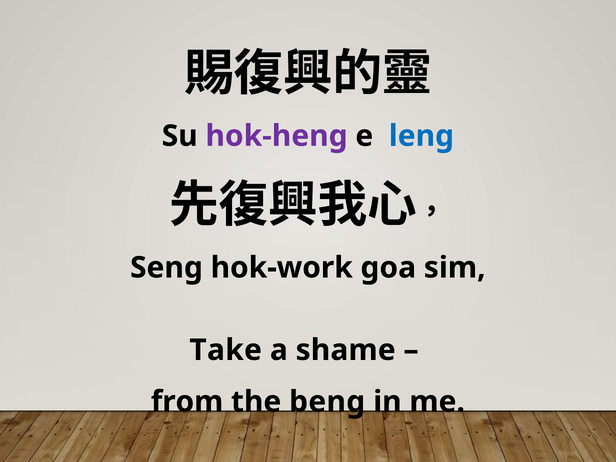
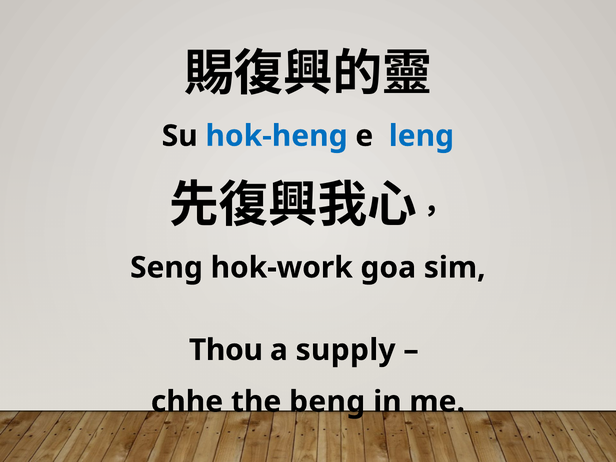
hok-heng colour: purple -> blue (277, 136)
Take: Take -> Thou (226, 350)
shame: shame -> supply (346, 350)
from: from -> chhe (187, 402)
